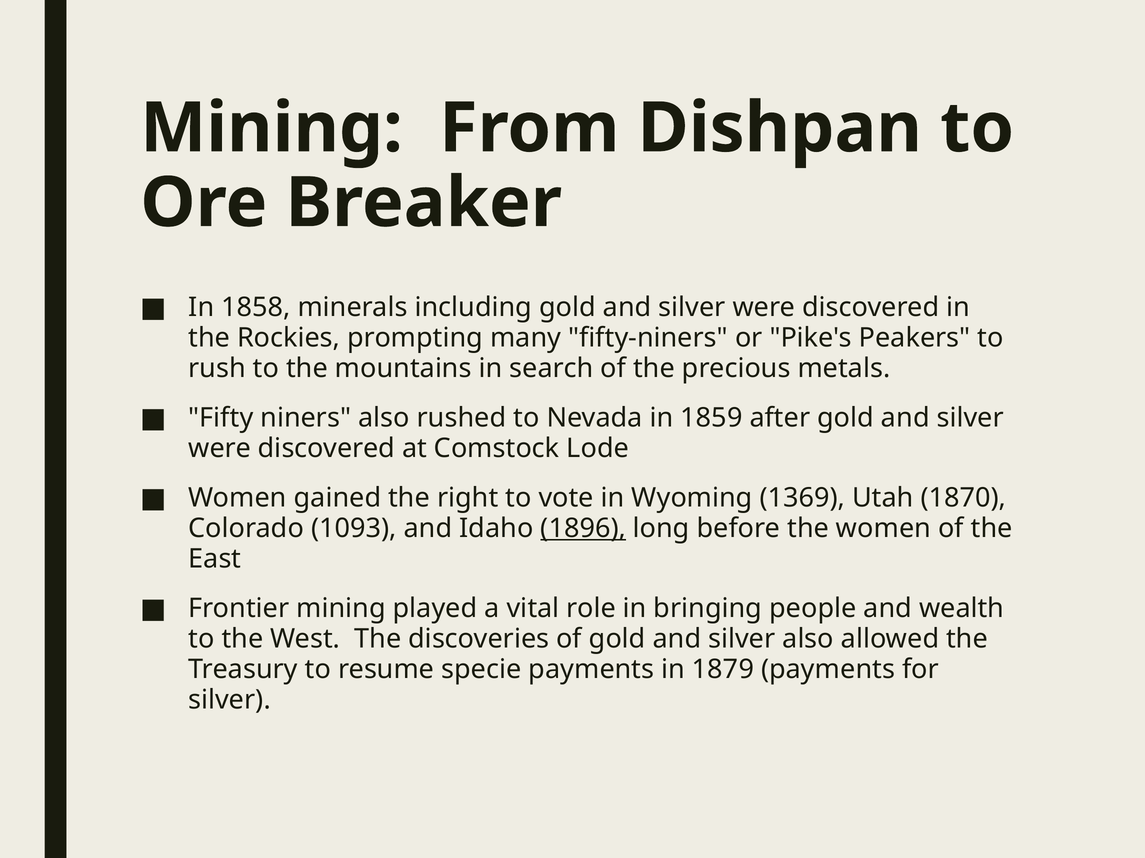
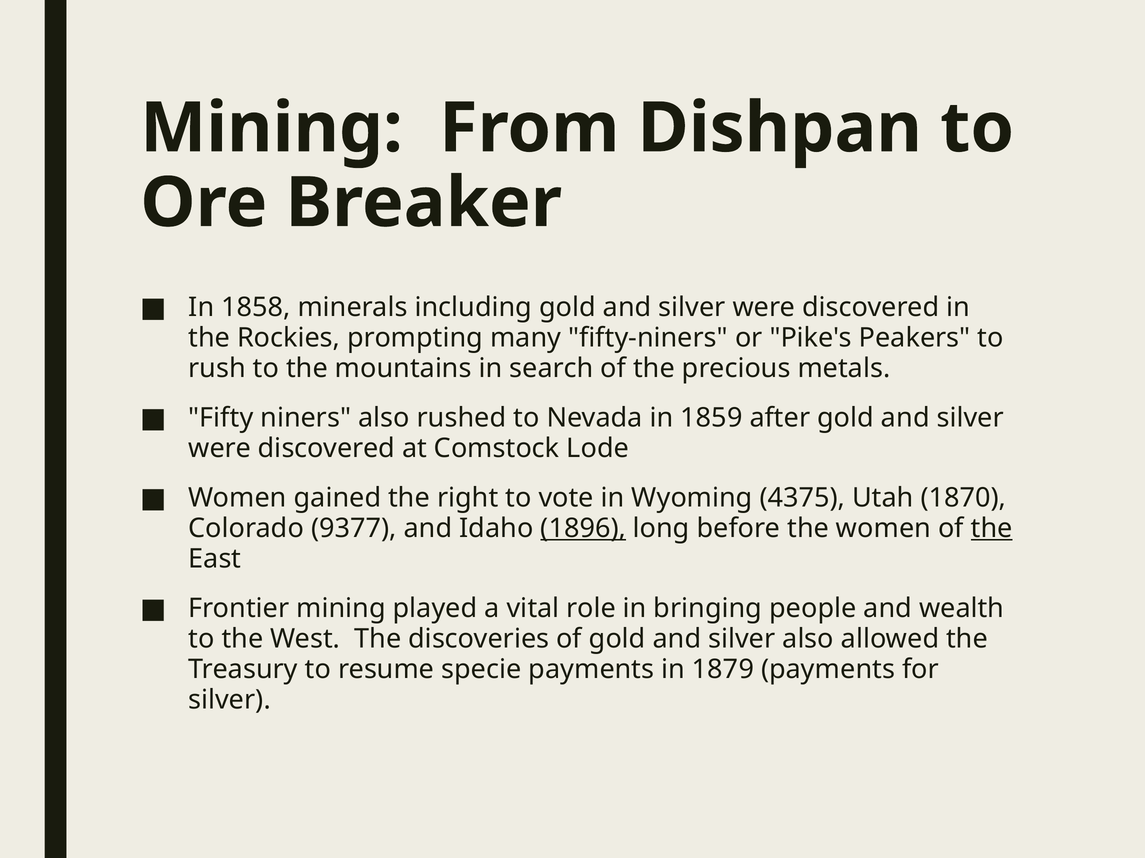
1369: 1369 -> 4375 (802, 498)
1093: 1093 -> 9377 (354, 529)
the underline: none -> present (992, 529)
